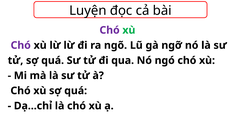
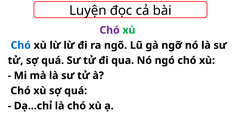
Chó colour: purple -> blue (21, 45)
